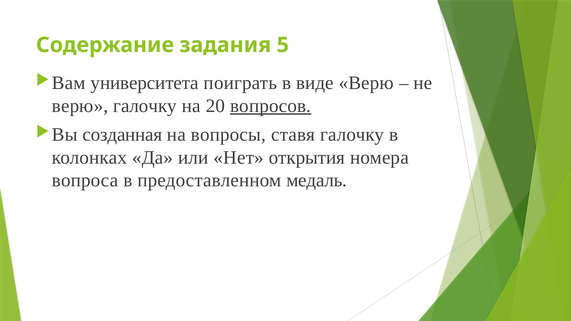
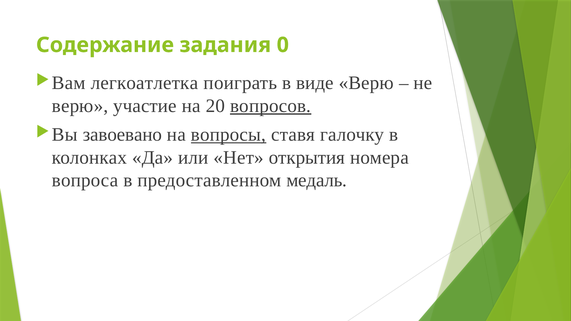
5: 5 -> 0 (283, 45)
университета: университета -> легкоатлетка (145, 83)
верю галочку: галочку -> участие (145, 106)
созданная: созданная -> завоевано (122, 135)
вопросы underline: none -> present (228, 135)
